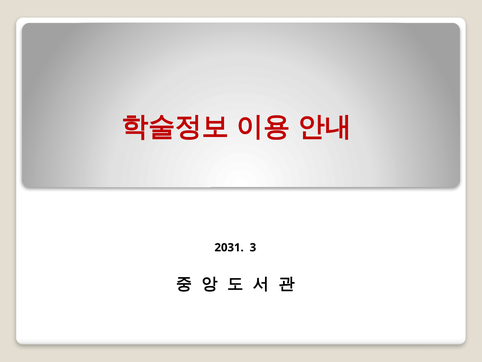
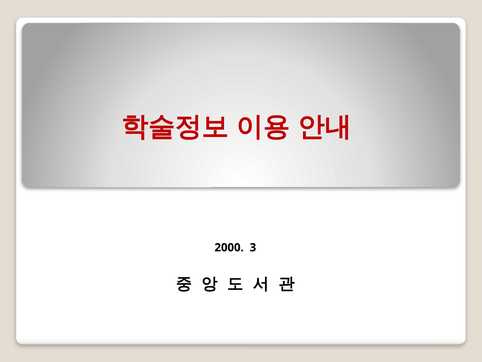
2031: 2031 -> 2000 (229, 247)
